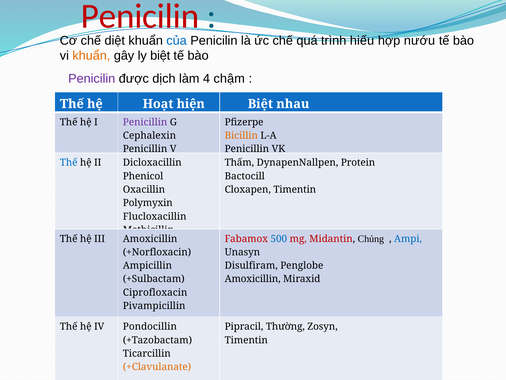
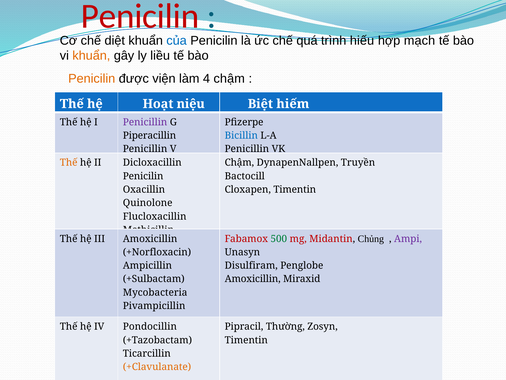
nướu: nướu -> mạch (420, 40)
ly biệt: biệt -> liều (160, 56)
Penicilin colour: purple -> orange (92, 78)
dịch: dịch -> viện (164, 78)
hiện: hiện -> niệu (191, 104)
nhau: nhau -> hiếm (293, 104)
Cephalexin: Cephalexin -> Piperacillin (150, 135)
Bicillin colour: orange -> blue (241, 135)
Thế colour: blue -> orange (69, 163)
Thấm: Thấm -> Chậm (239, 163)
Protein: Protein -> Truyền (358, 163)
Phenicol: Phenicol -> Penicilin (143, 176)
Polymyxin: Polymyxin -> Quinolone (148, 203)
500 colour: blue -> green (279, 238)
Ampi colour: blue -> purple (408, 238)
Ciprofloxacin: Ciprofloxacin -> Mycobacteria (155, 292)
